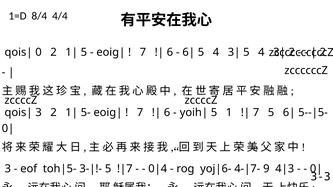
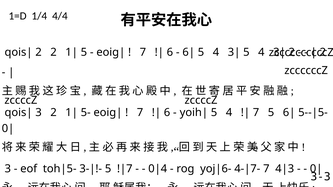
8/4: 8/4 -> 1/4 (39, 16)
0: 0 -> 2 (39, 52)
1: 1 -> 4 (229, 113)
9: 9 -> 7 (266, 169)
